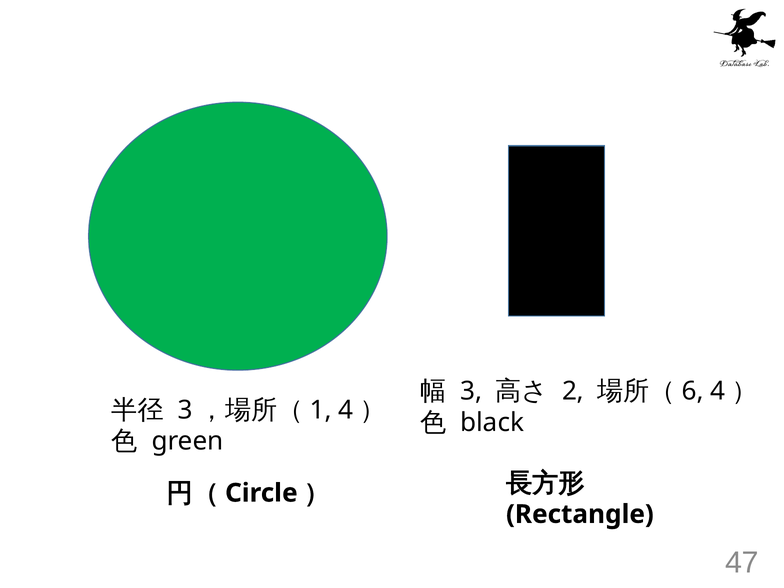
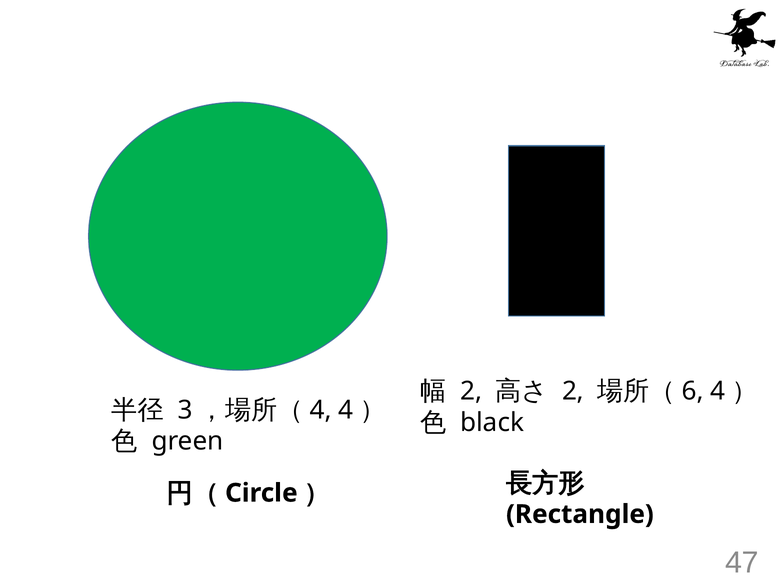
3: 3 -> 2 (471, 391)
1: 1 -> 4 (321, 410)
